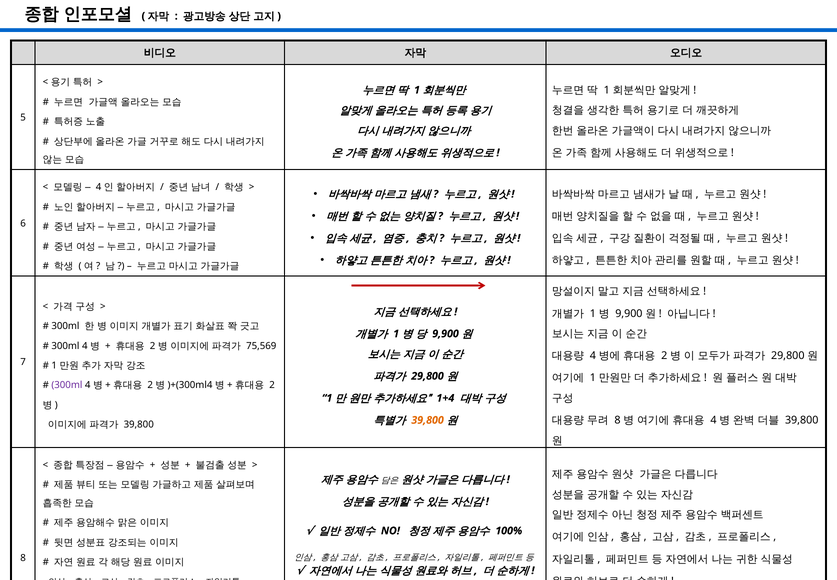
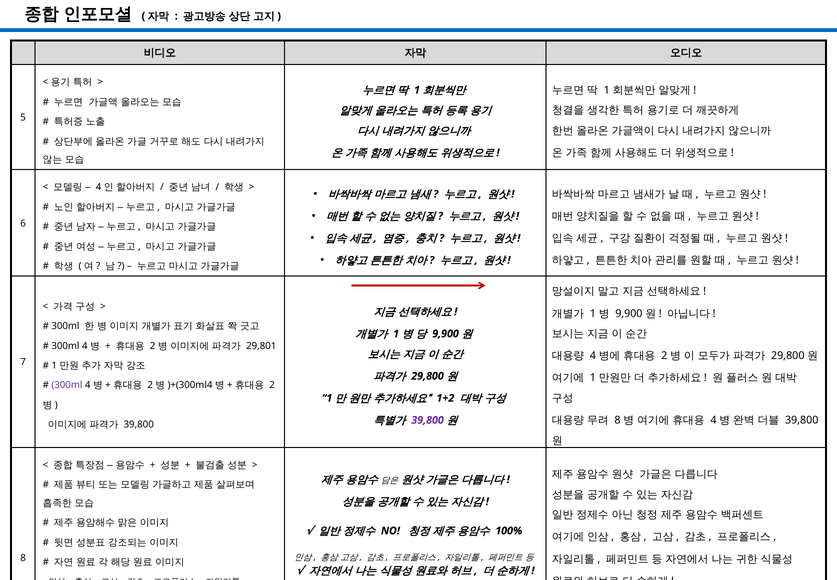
75,569: 75,569 -> 29,801 (261, 346)
1+4: 1+4 -> 1+2 (445, 398)
39,800 colour: orange -> purple (428, 420)
